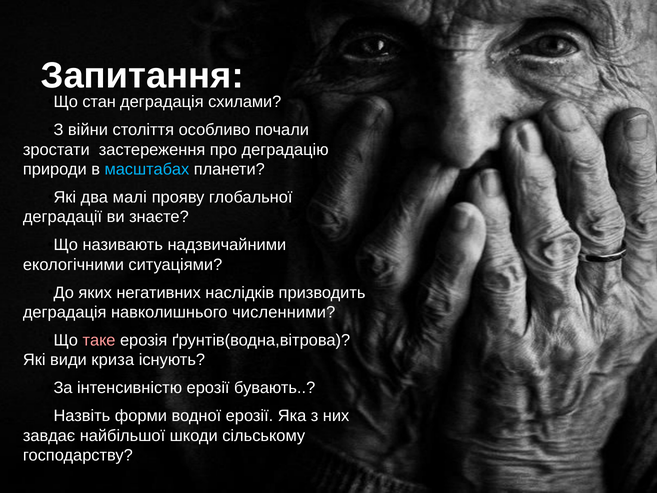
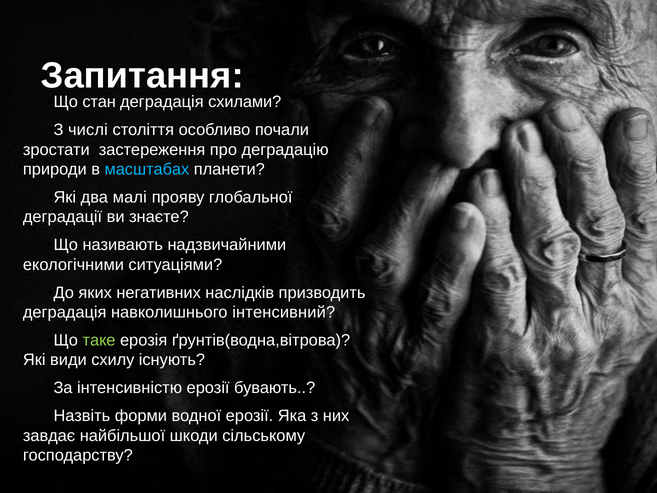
війни: війни -> числі (88, 130)
численними: численними -> інтенсивний (284, 312)
таке colour: pink -> light green (99, 340)
криза: криза -> схилу (113, 360)
